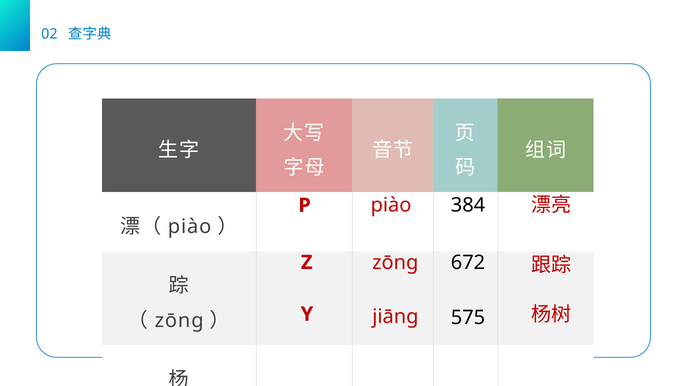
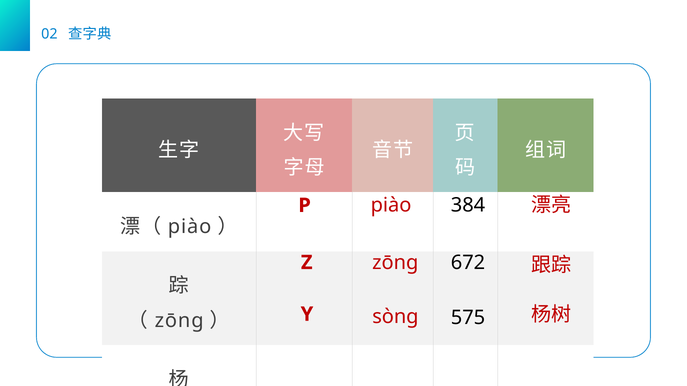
jiānɡ: jiānɡ -> sònɡ (395, 317)
